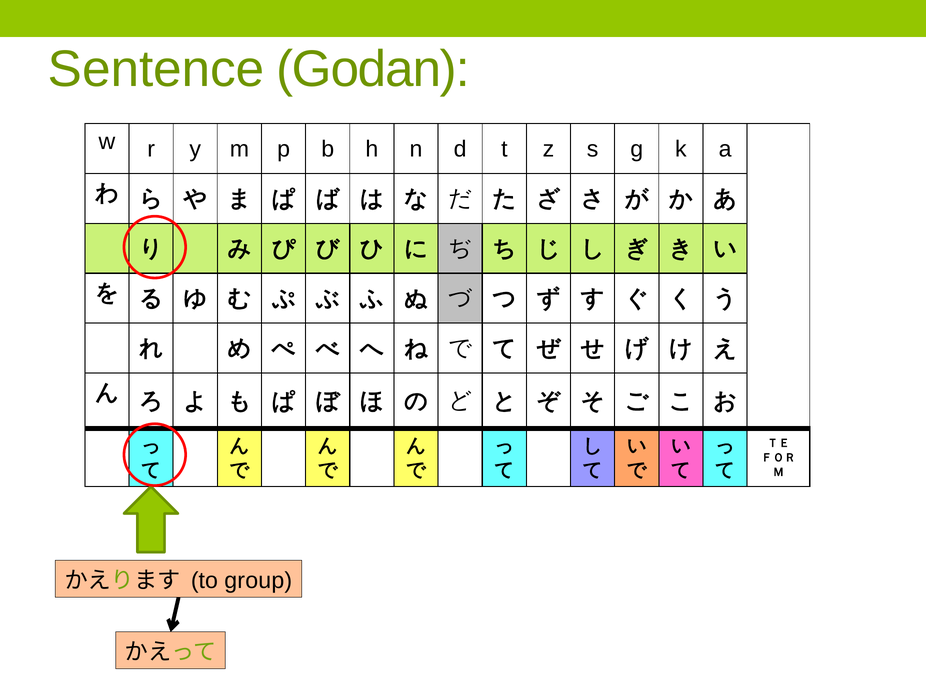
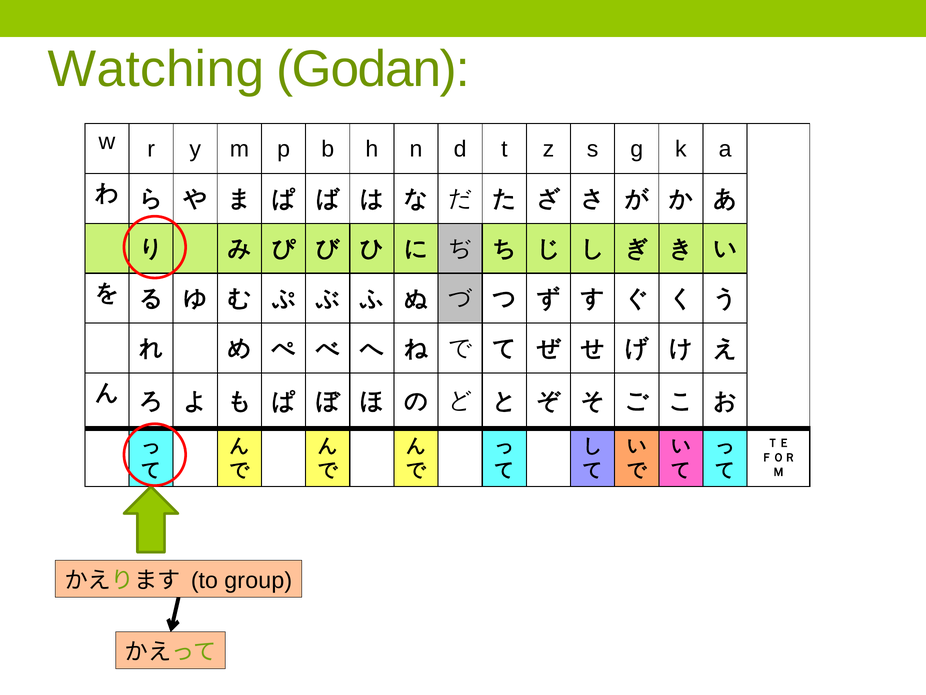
Sentence: Sentence -> Watching (156, 69)
